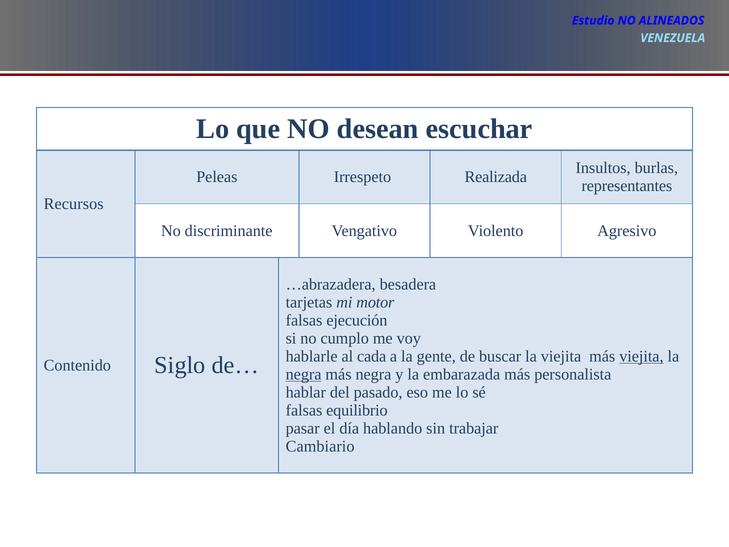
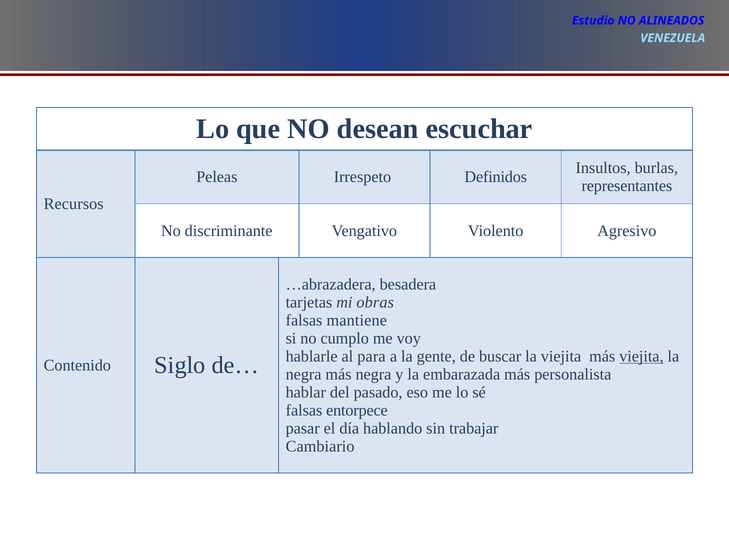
Realizada: Realizada -> Definidos (496, 177)
motor: motor -> obras (375, 302)
ejecución: ejecución -> mantiene (357, 320)
cada: cada -> para (371, 356)
negra underline: present -> none (304, 374)
equilibrio: equilibrio -> entorpece (357, 410)
